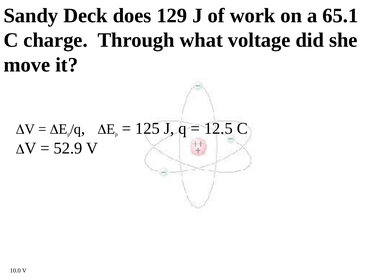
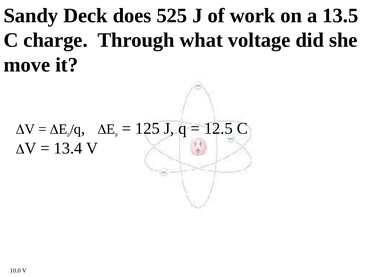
129: 129 -> 525 (172, 16)
65.1: 65.1 -> 13.5 (340, 16)
52.9: 52.9 -> 13.4 (68, 148)
